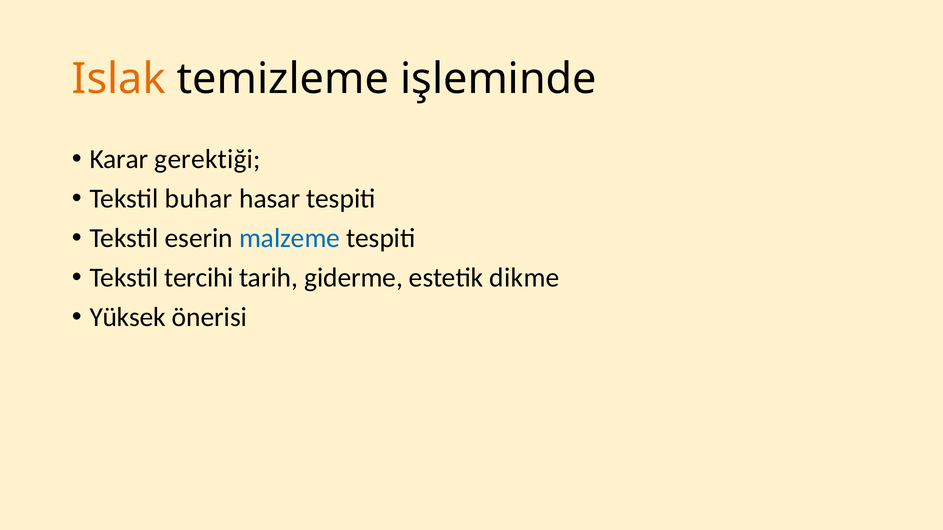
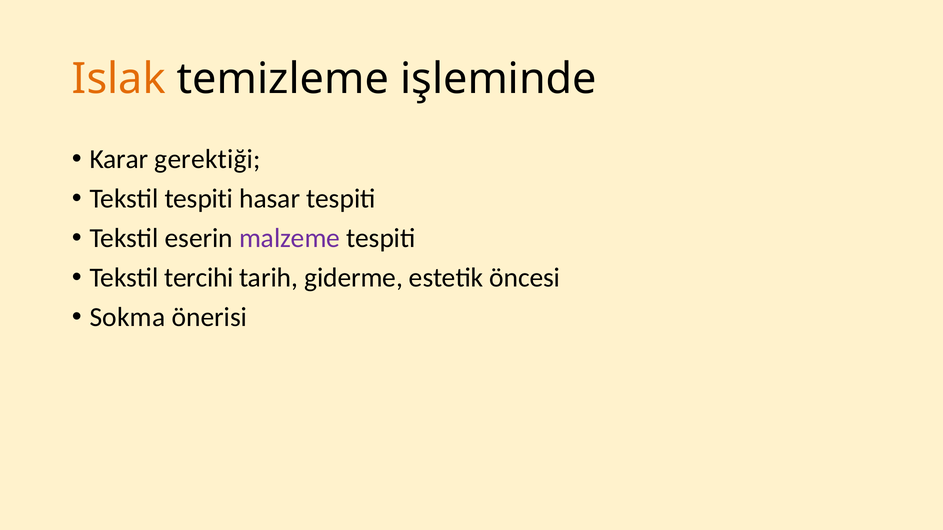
Tekstil buhar: buhar -> tespiti (199, 199)
malzeme colour: blue -> purple (290, 239)
dikme: dikme -> öncesi (525, 278)
Yüksek: Yüksek -> Sokma (127, 318)
